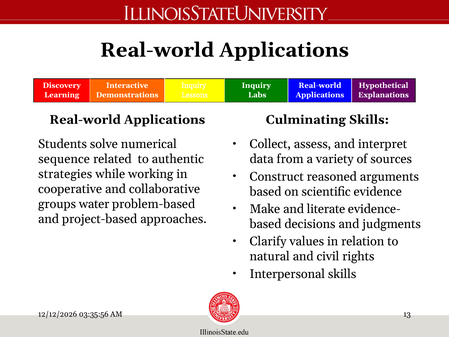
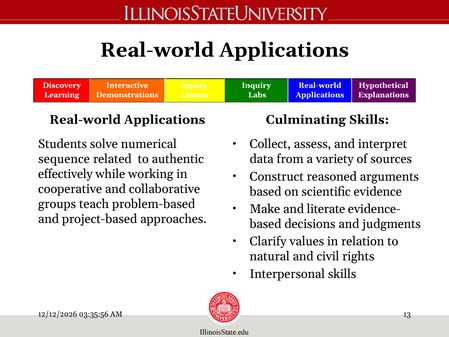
strategies: strategies -> effectively (65, 174)
water: water -> teach (94, 204)
